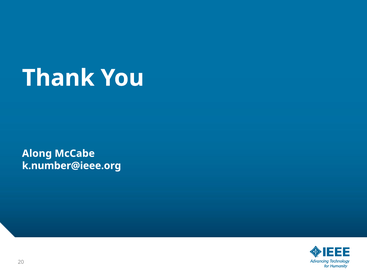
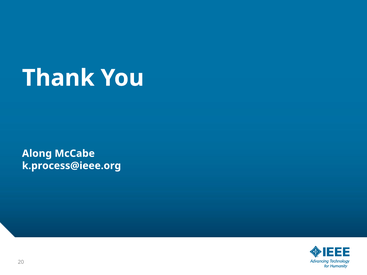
k.number@ieee.org: k.number@ieee.org -> k.process@ieee.org (72, 166)
